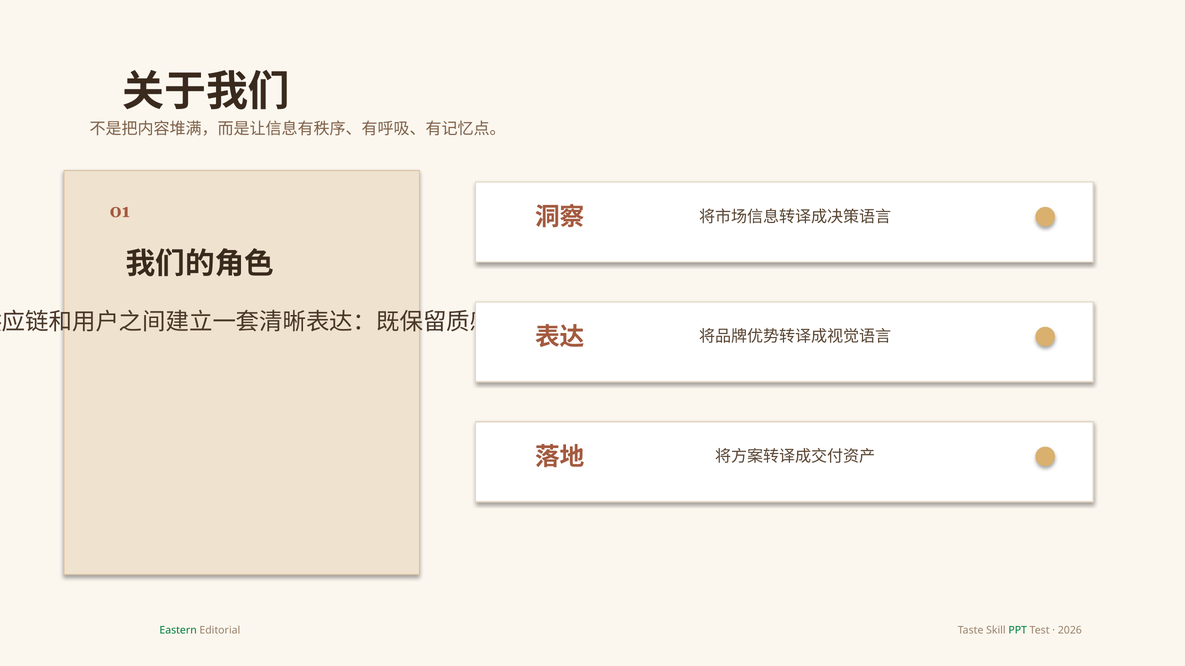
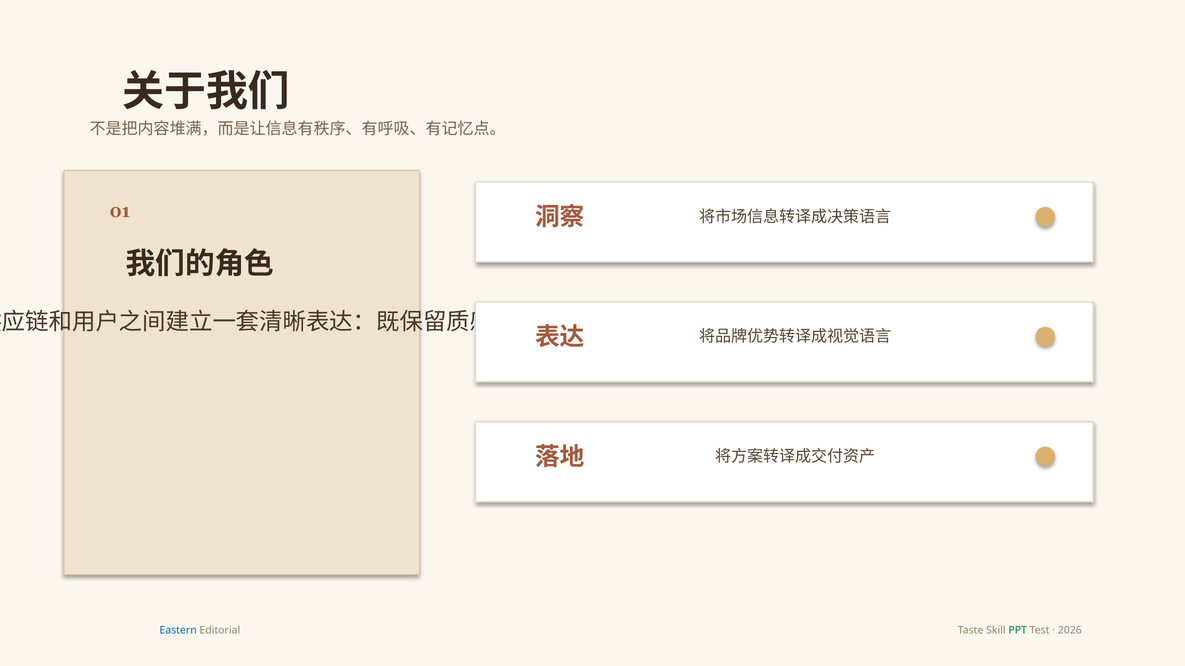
Eastern colour: green -> blue (178, 631)
